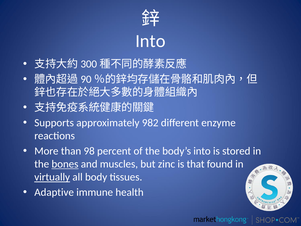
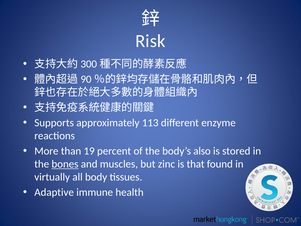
Into: Into -> Risk (150, 41)
982: 982 -> 113 (150, 123)
98: 98 -> 19 (89, 151)
body’s into: into -> also (202, 151)
virtually underline: present -> none (52, 177)
